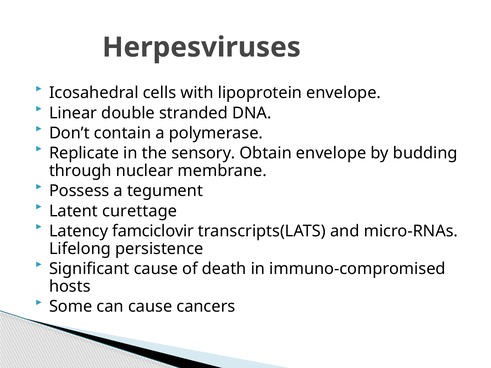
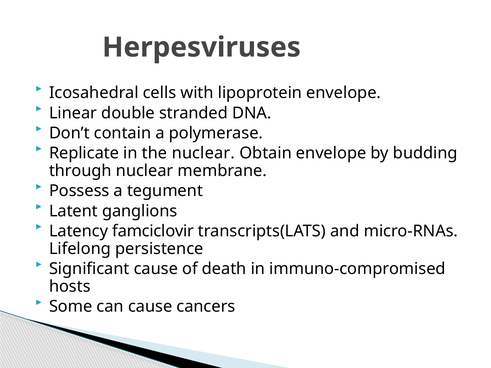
the sensory: sensory -> nuclear (203, 153)
curettage: curettage -> ganglions (140, 211)
